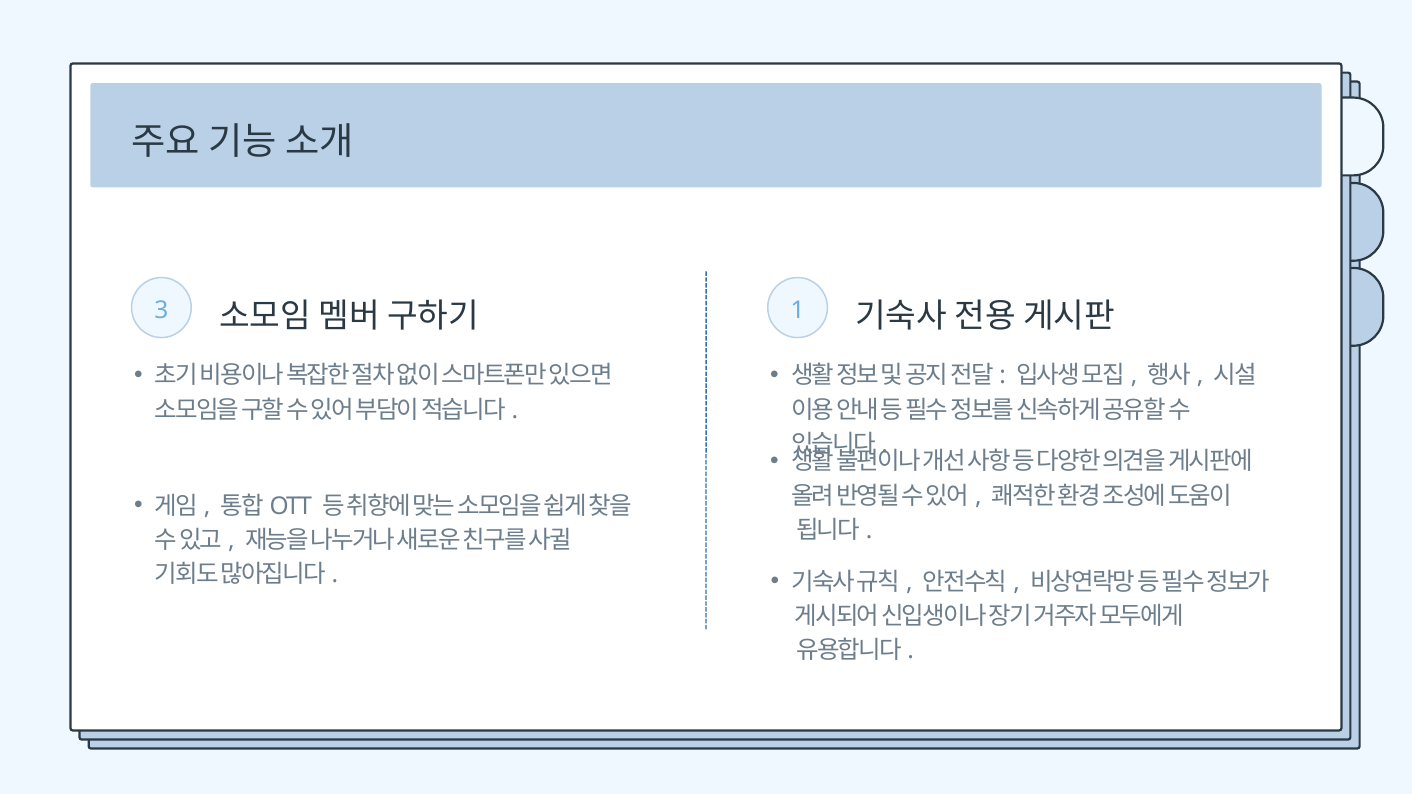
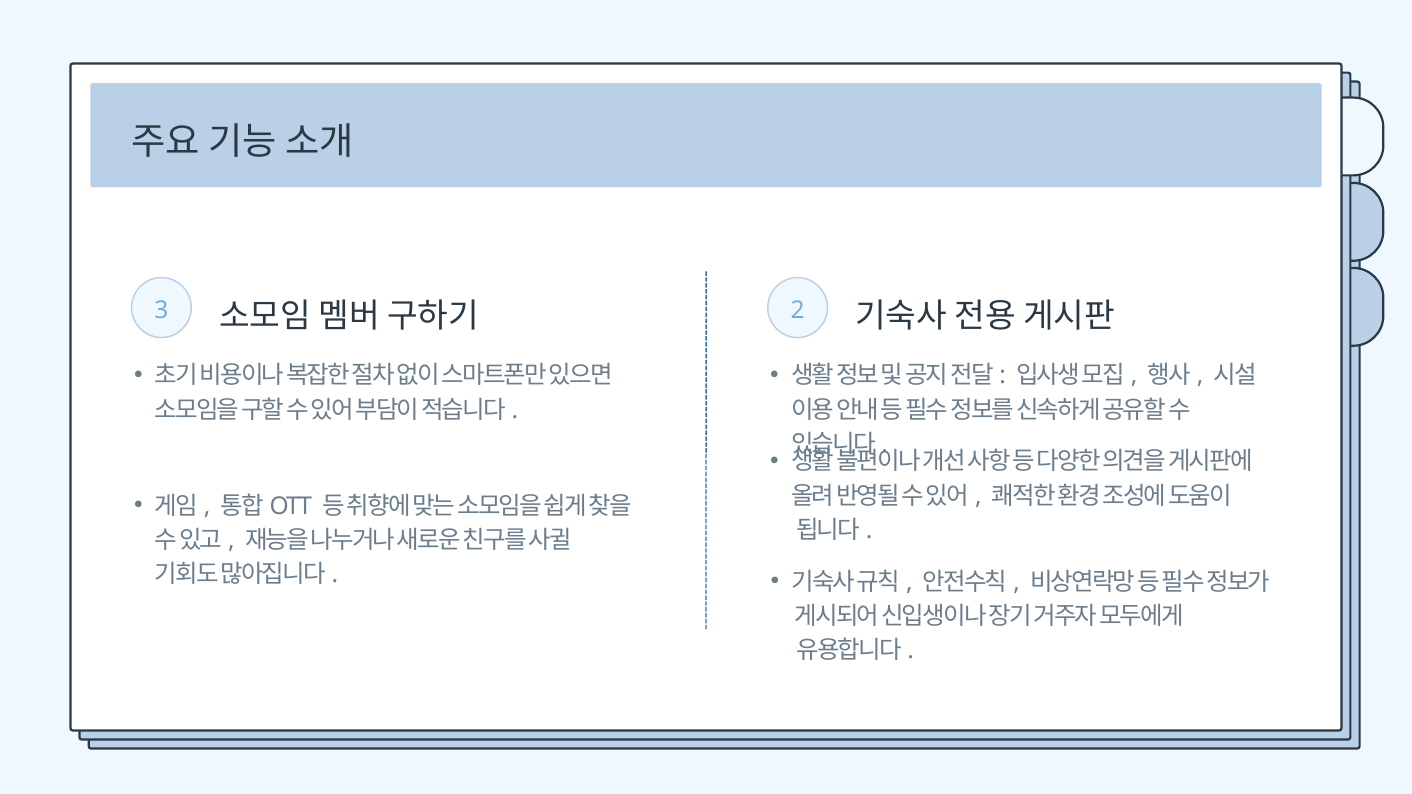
1: 1 -> 2 (798, 310)
